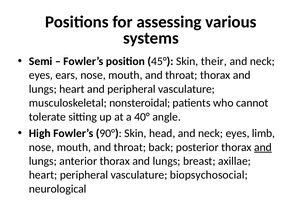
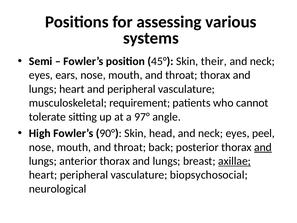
nonsteroidal: nonsteroidal -> requirement (140, 103)
40°: 40° -> 97° (142, 117)
limb: limb -> peel (263, 133)
axillae underline: none -> present (234, 161)
